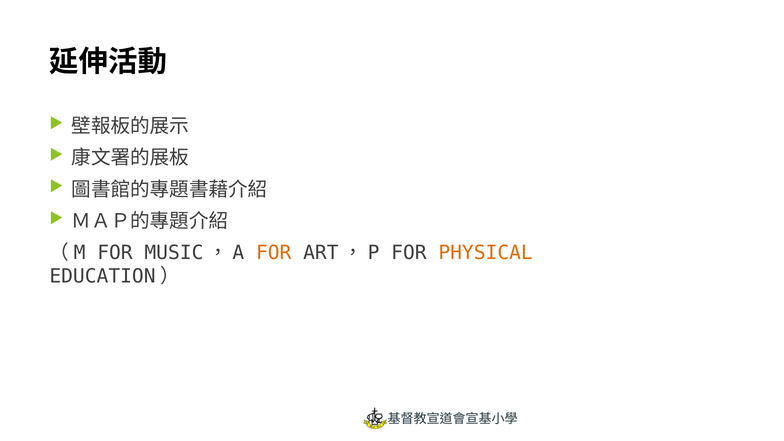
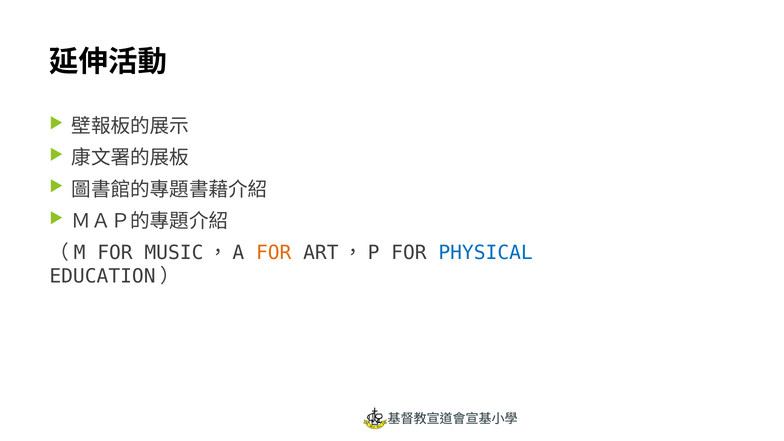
PHYSICAL colour: orange -> blue (486, 253)
